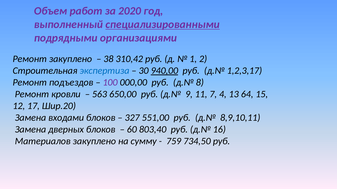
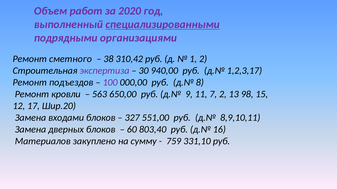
Ремонт закуплено: закуплено -> сметного (70, 59)
экспертиза colour: blue -> purple (104, 71)
940,00 underline: present -> none (164, 71)
7 4: 4 -> 2 (223, 94)
64: 64 -> 98 (247, 94)
734,50: 734,50 -> 331,10 (197, 142)
